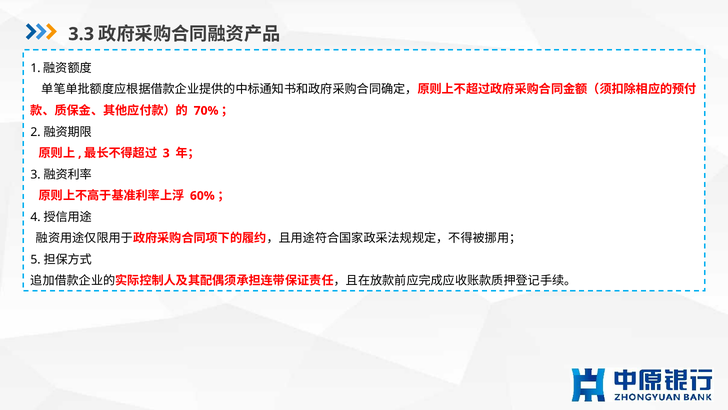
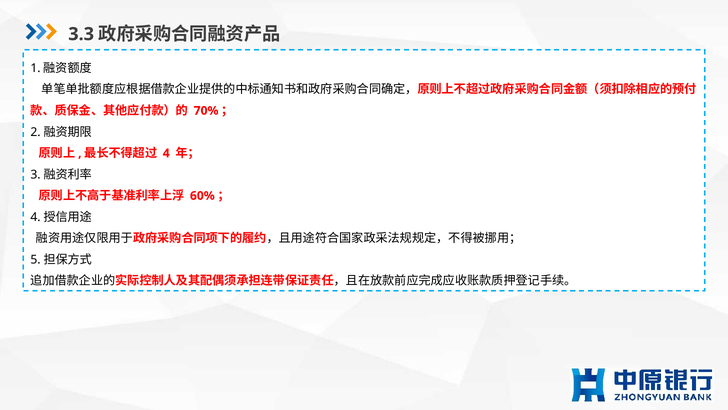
3: 3 -> 4 (166, 153)
